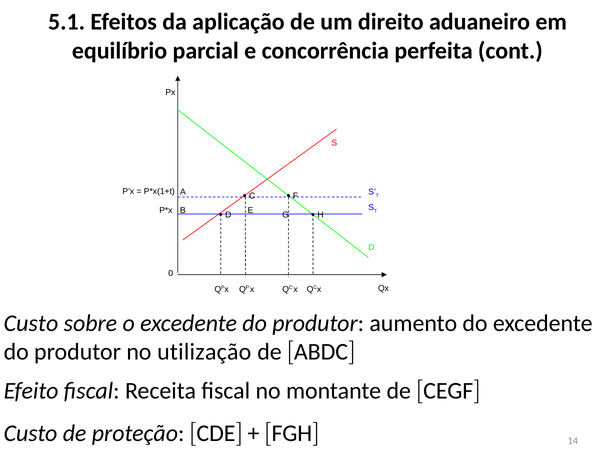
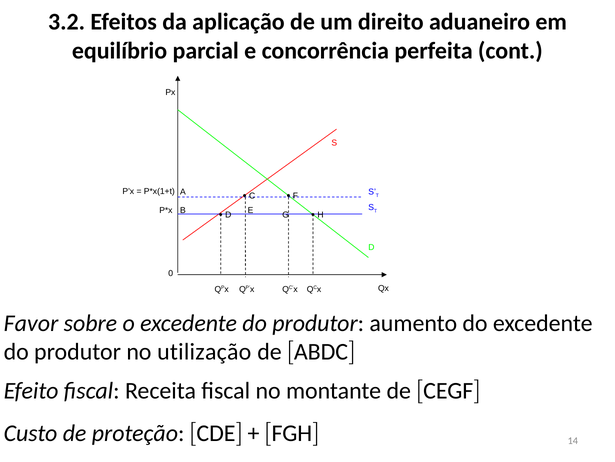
5.1: 5.1 -> 3.2 (67, 22)
Custo: Custo -> Favor (31, 323)
